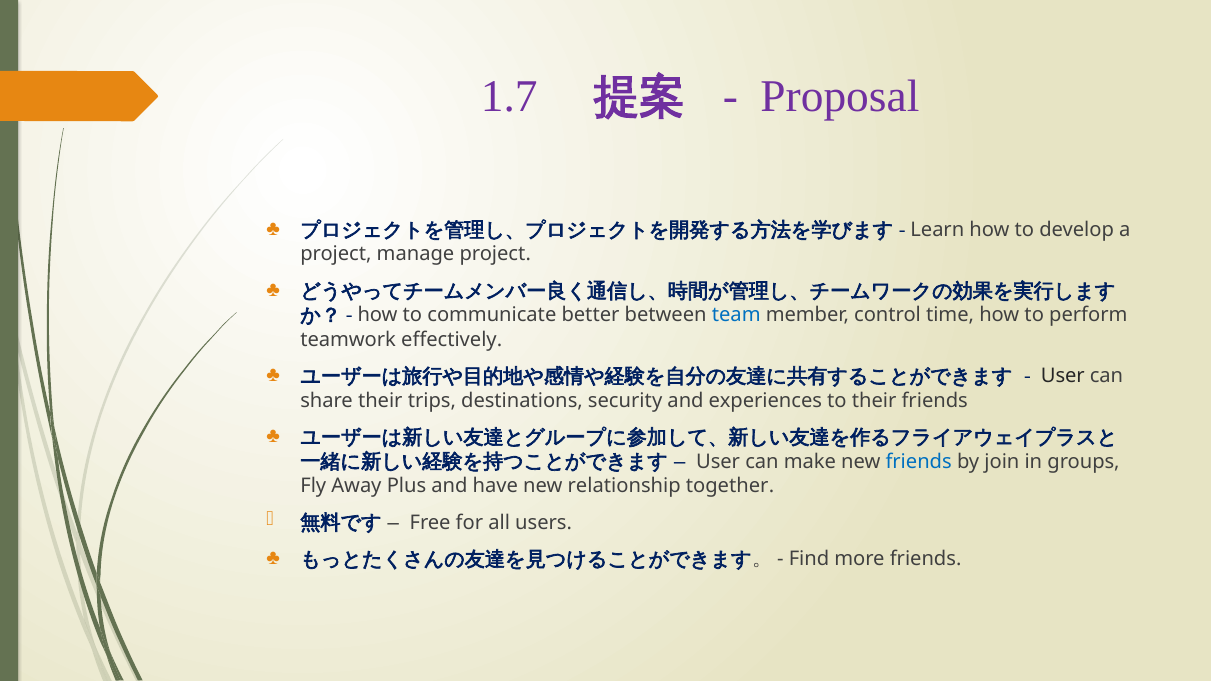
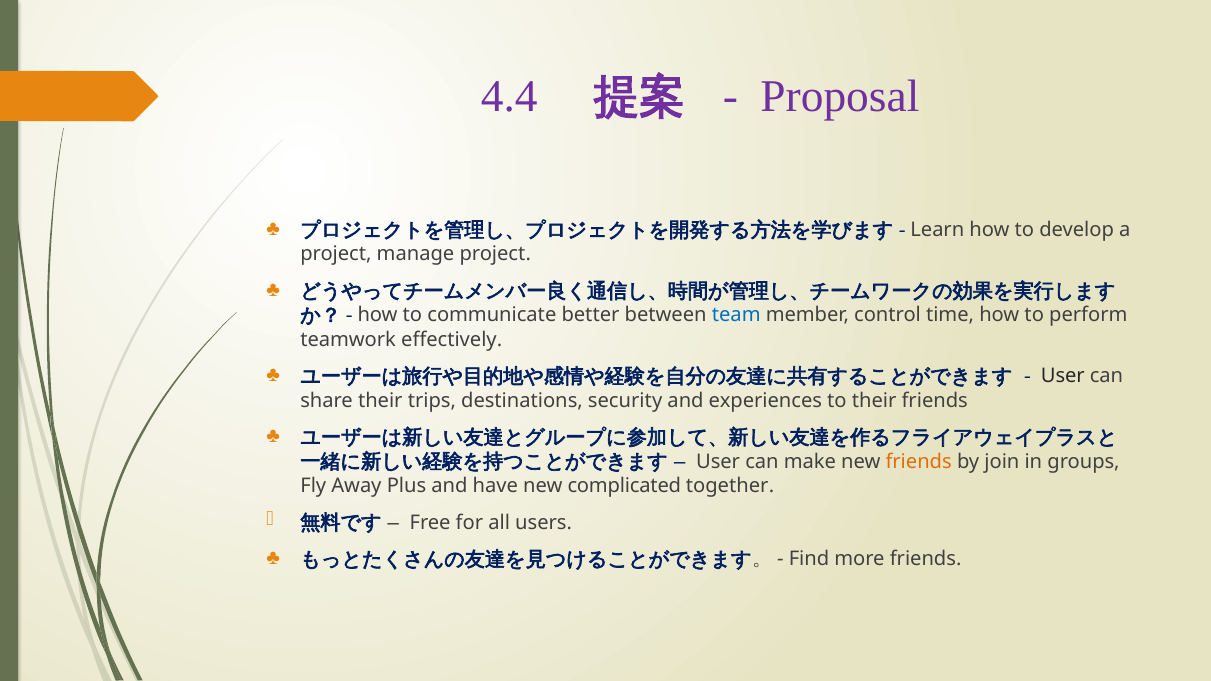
1.7: 1.7 -> 4.4 (509, 97)
friends colour: blue -> orange (919, 462)
relationship: relationship -> complicated (624, 486)
